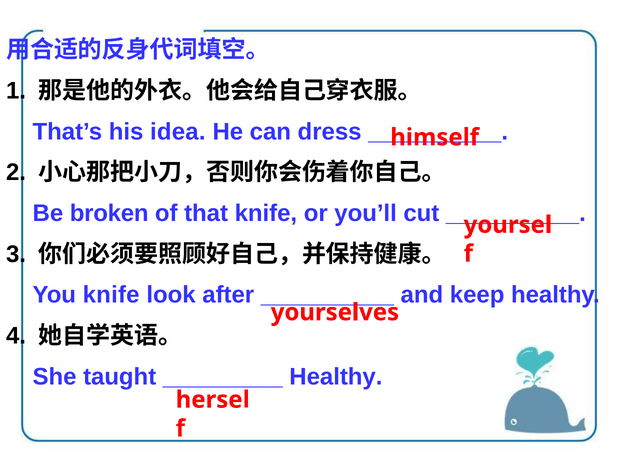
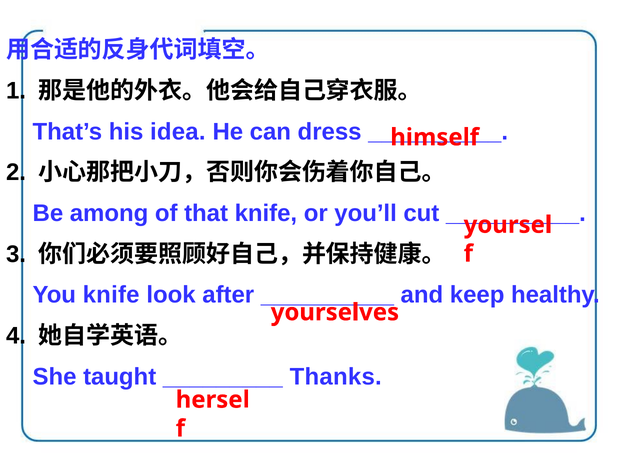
broken: broken -> among (109, 213)
Healthy: Healthy -> Thanks (336, 376)
